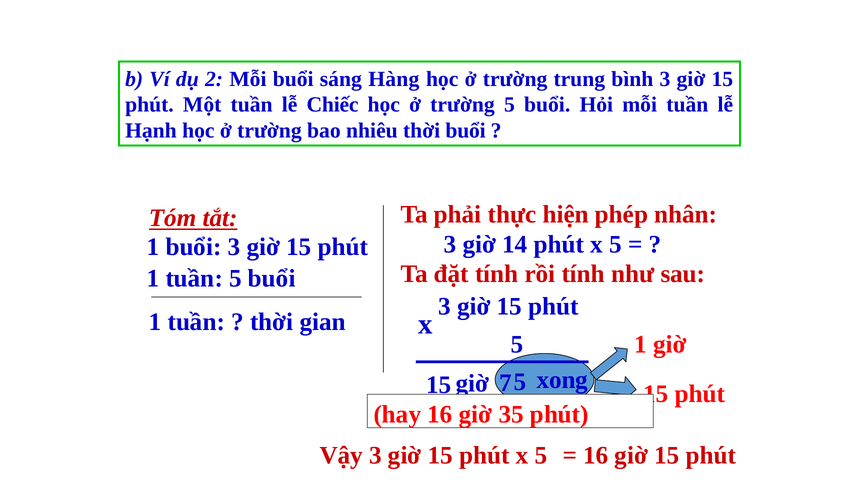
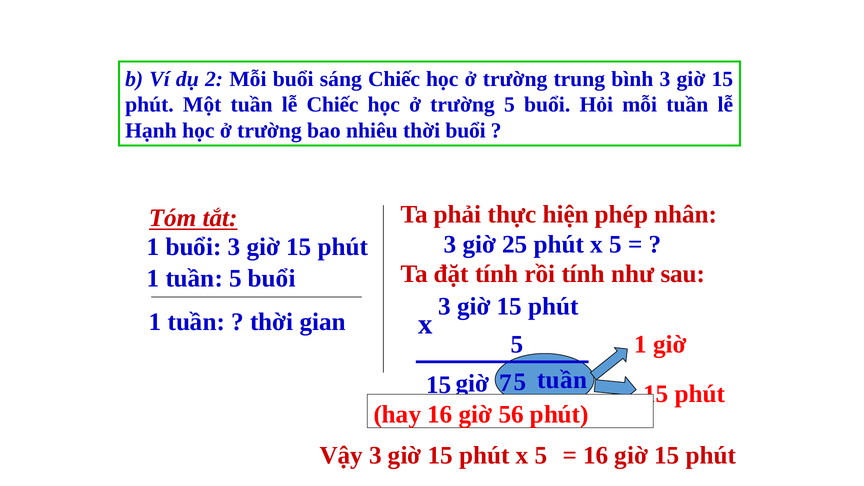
sáng Hàng: Hàng -> Chiếc (394, 79)
14: 14 -> 25 (515, 244)
xong: xong -> tuần (562, 380)
35: 35 -> 56 (511, 414)
